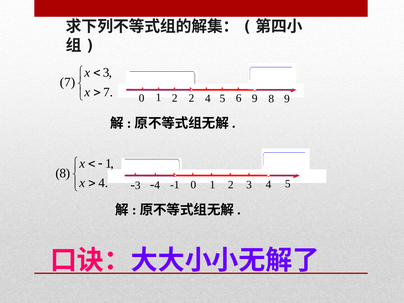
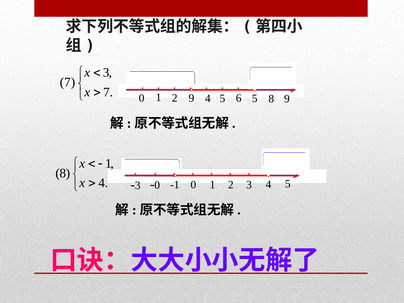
1 2: 2 -> 9 (191, 98)
0 9: 9 -> 5 (255, 98)
4: 4 -> 0 (157, 185)
